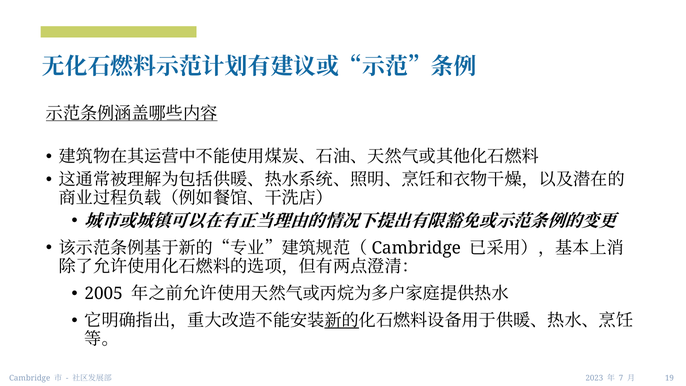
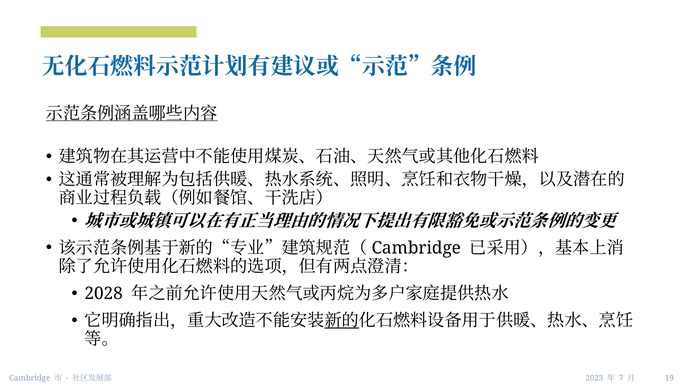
2005: 2005 -> 2028 (104, 294)
